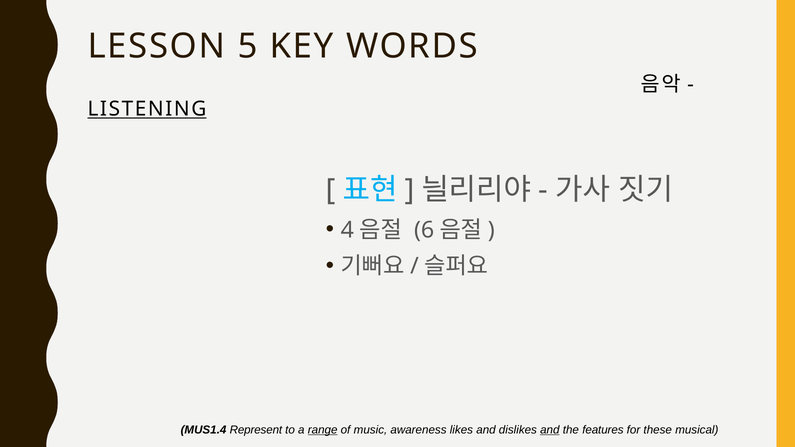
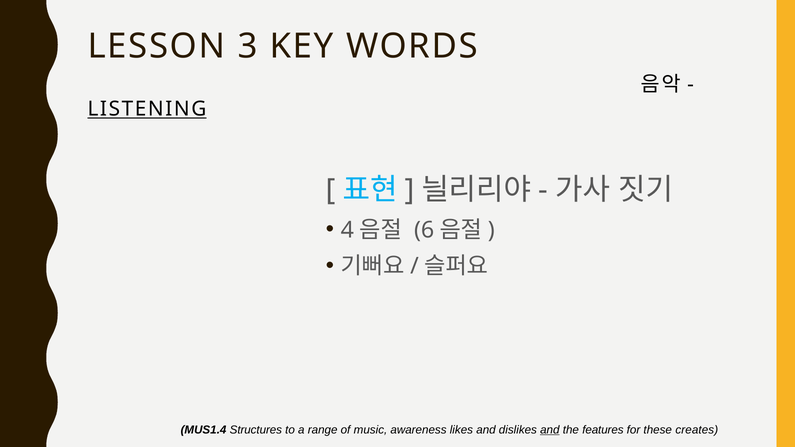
5: 5 -> 3 (248, 46)
Represent: Represent -> Structures (256, 430)
range underline: present -> none (323, 430)
musical: musical -> creates (697, 430)
